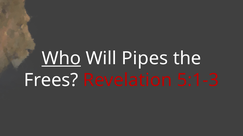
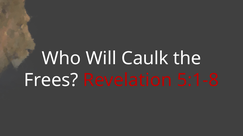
Who underline: present -> none (61, 59)
Pipes: Pipes -> Caulk (145, 59)
5:1-3: 5:1-3 -> 5:1-8 (198, 80)
